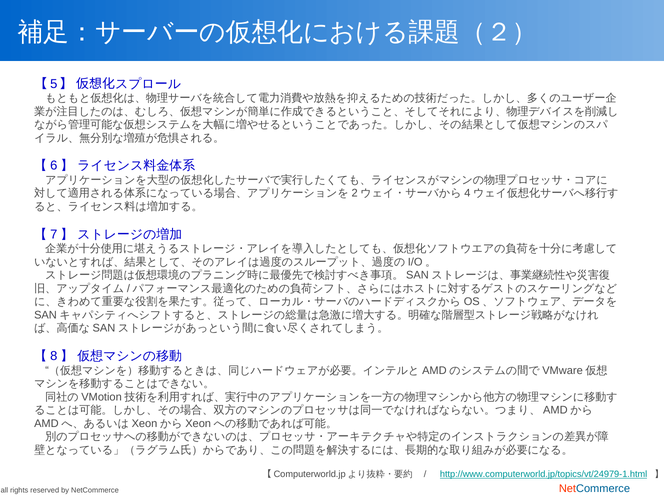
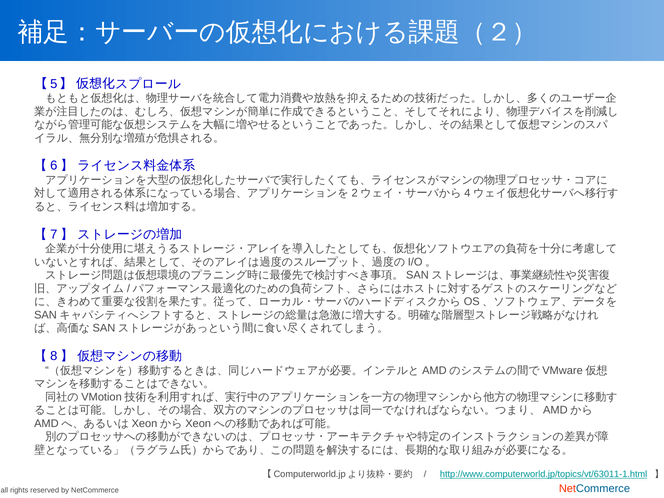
http://www.computerworld.jp/topics/vt/24979-1.html: http://www.computerworld.jp/topics/vt/24979-1.html -> http://www.computerworld.jp/topics/vt/63011-1.html (544, 474)
